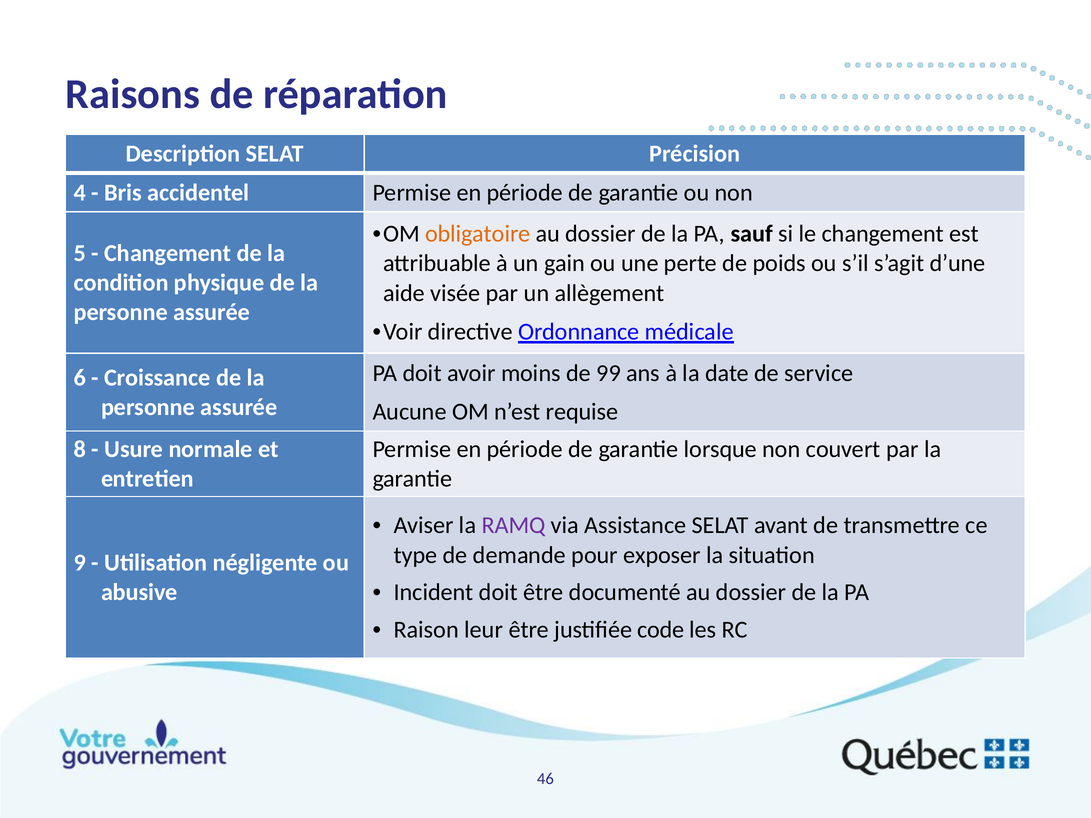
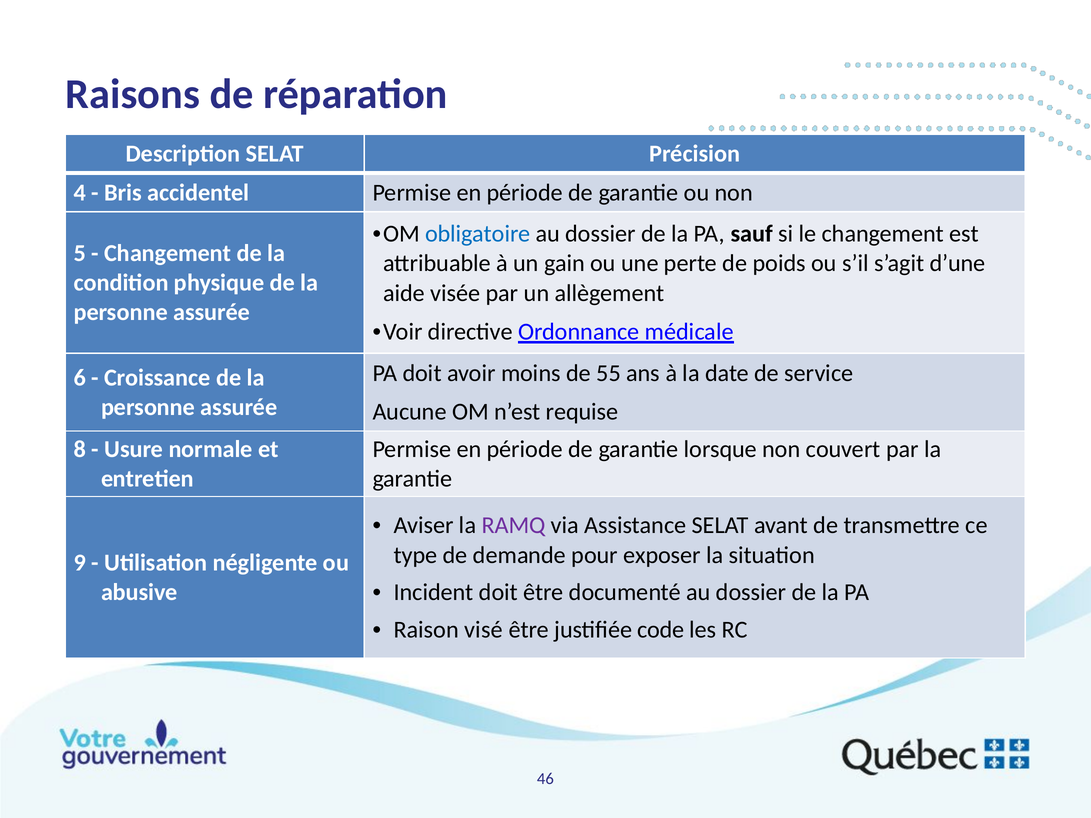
obligatoire colour: orange -> blue (478, 234)
99: 99 -> 55 (609, 373)
leur: leur -> visé (484, 630)
